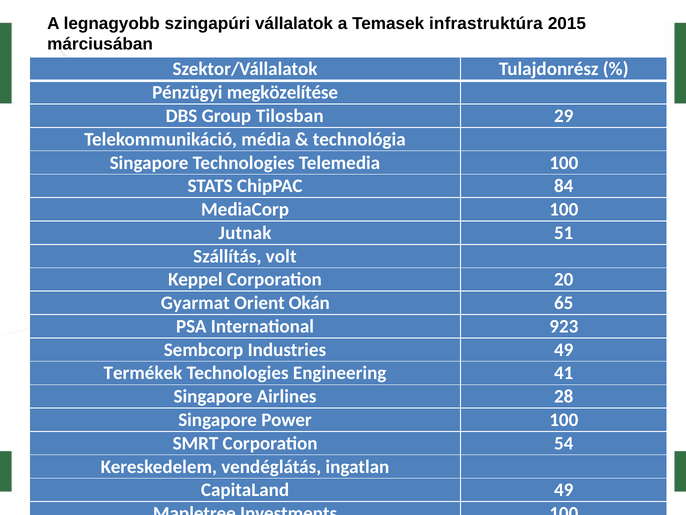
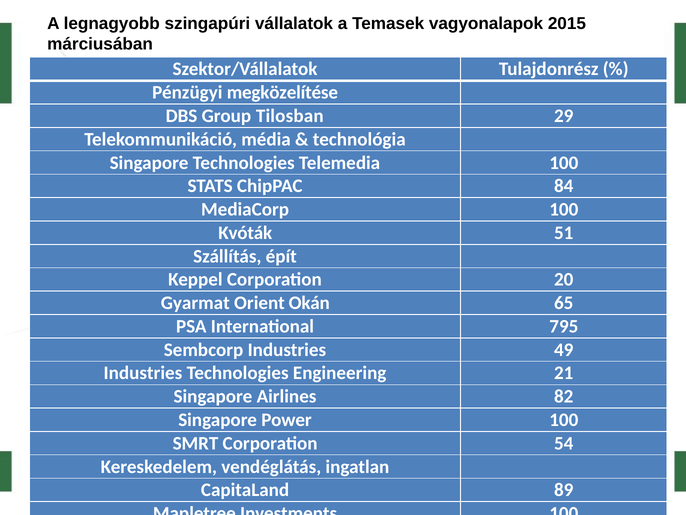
infrastruktúra: infrastruktúra -> vagyonalapok (486, 24)
Jutnak: Jutnak -> Kvóták (245, 233)
volt: volt -> épít (281, 256)
923: 923 -> 795 (564, 326)
Termékek: Termékek -> Industries (143, 373)
41: 41 -> 21 (564, 373)
28: 28 -> 82 (564, 396)
CapitaLand 49: 49 -> 89 (564, 490)
